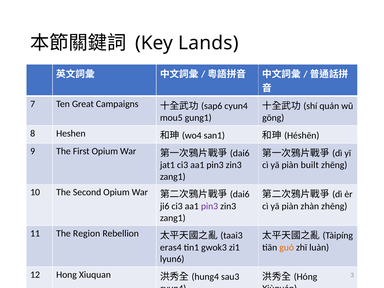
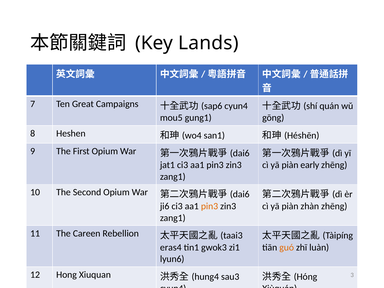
built: built -> early (310, 165)
pin3 colour: purple -> orange (210, 206)
Region: Region -> Careen (87, 233)
